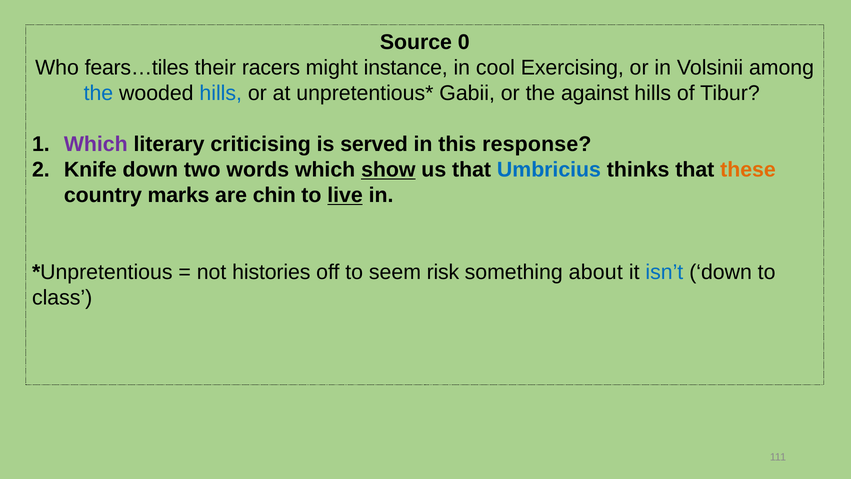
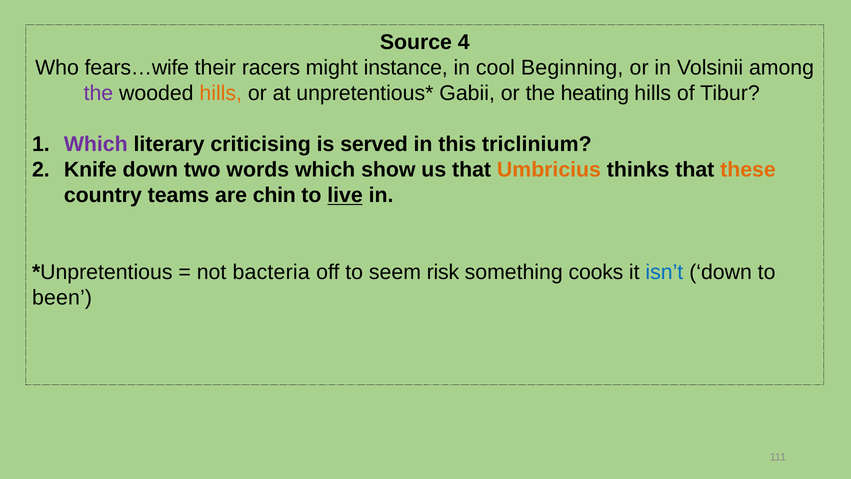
0: 0 -> 4 (464, 42)
fears…tiles: fears…tiles -> fears…wife (137, 68)
Exercising: Exercising -> Beginning (572, 68)
the colour: blue -> purple (98, 93)
hills colour: blue -> orange (221, 93)
against: against -> heating (595, 93)
response: response -> triclinium (537, 144)
show underline: present -> none (388, 170)
Umbricius colour: blue -> orange (549, 170)
marks: marks -> teams (178, 195)
histories: histories -> bacteria (271, 272)
about: about -> cooks (596, 272)
class: class -> been (62, 297)
